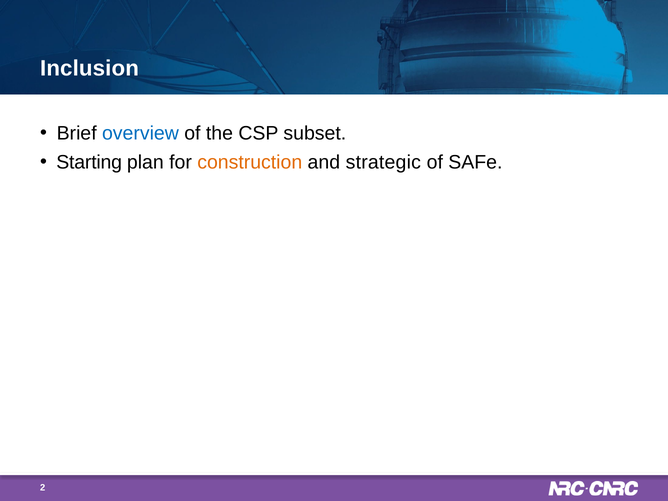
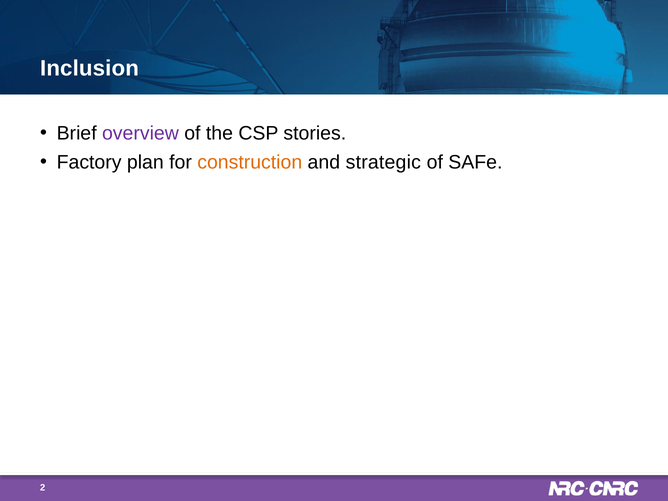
overview colour: blue -> purple (140, 133)
subset: subset -> stories (315, 133)
Starting: Starting -> Factory (89, 162)
